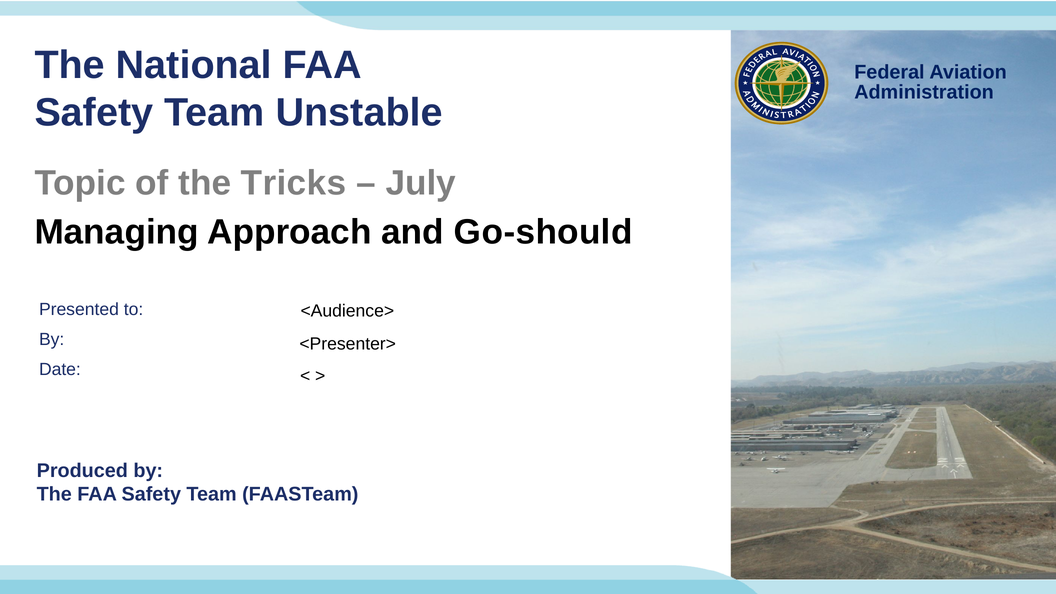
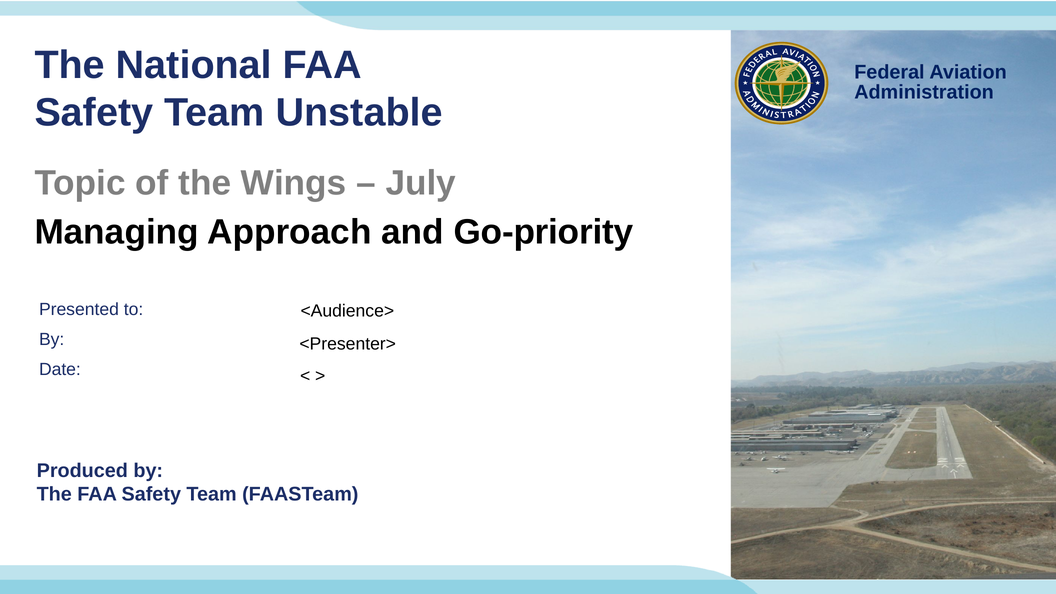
Tricks: Tricks -> Wings (294, 183)
Go-should: Go-should -> Go-priority (544, 232)
